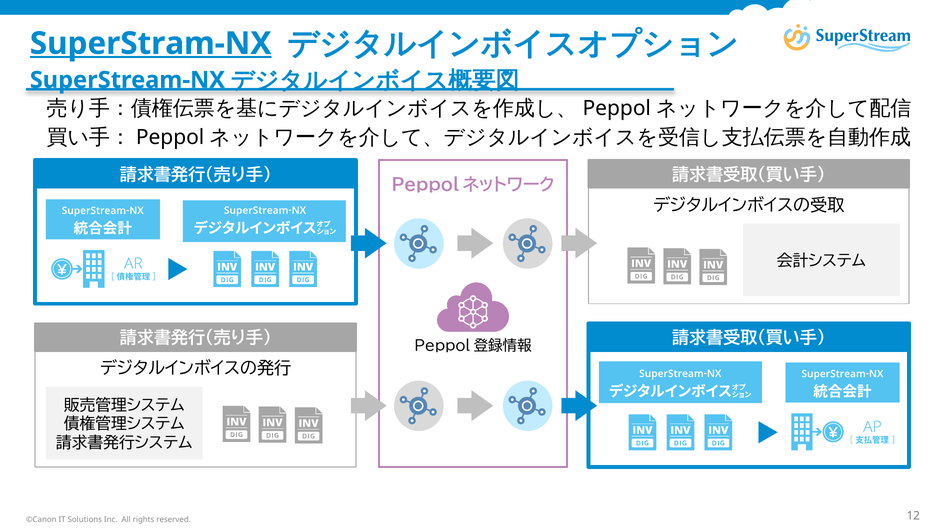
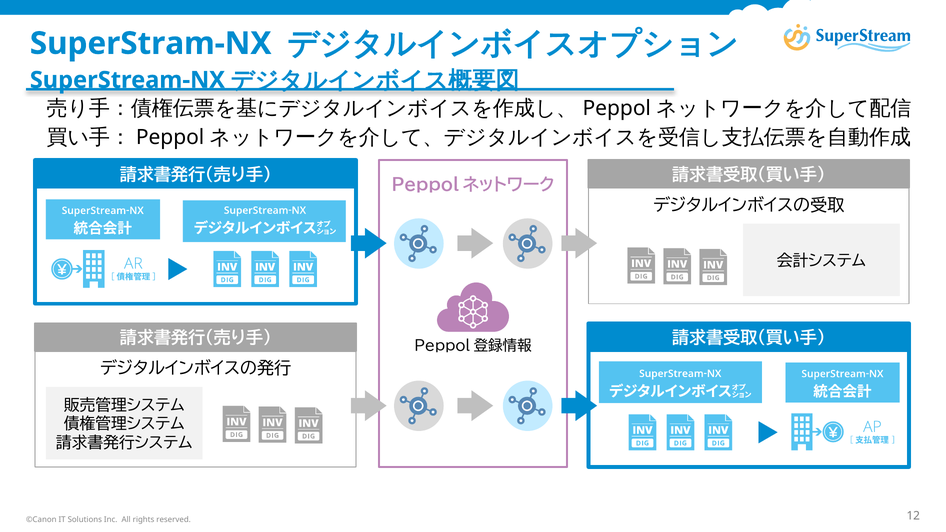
SuperStram-NX underline: present -> none (151, 43)
